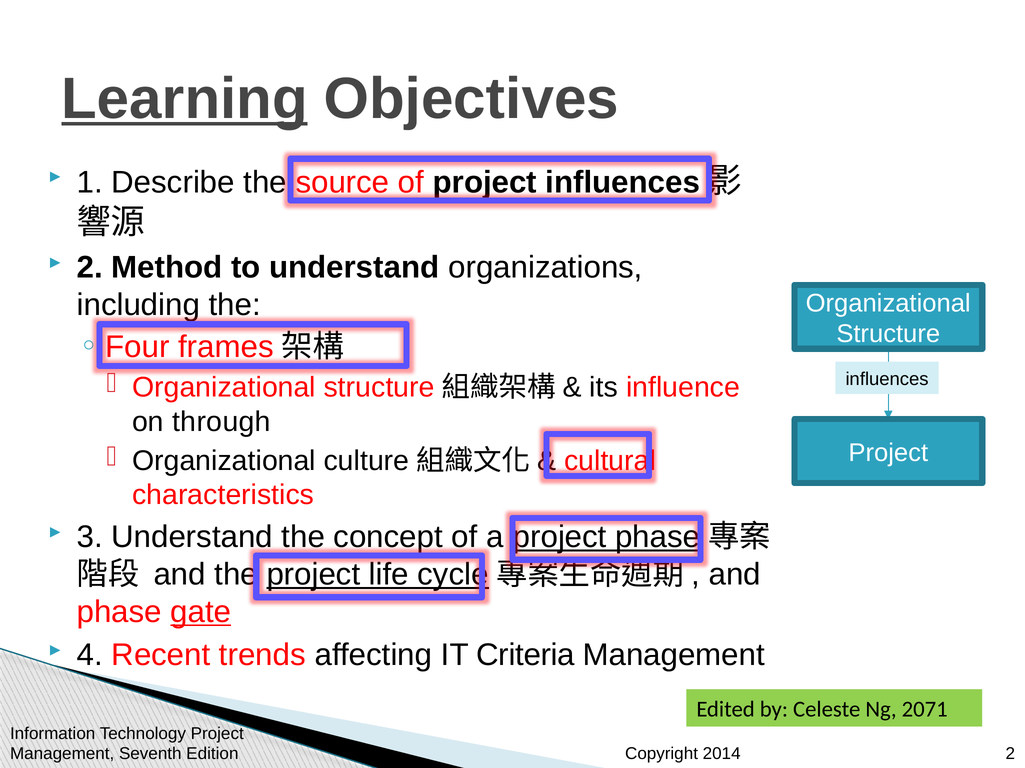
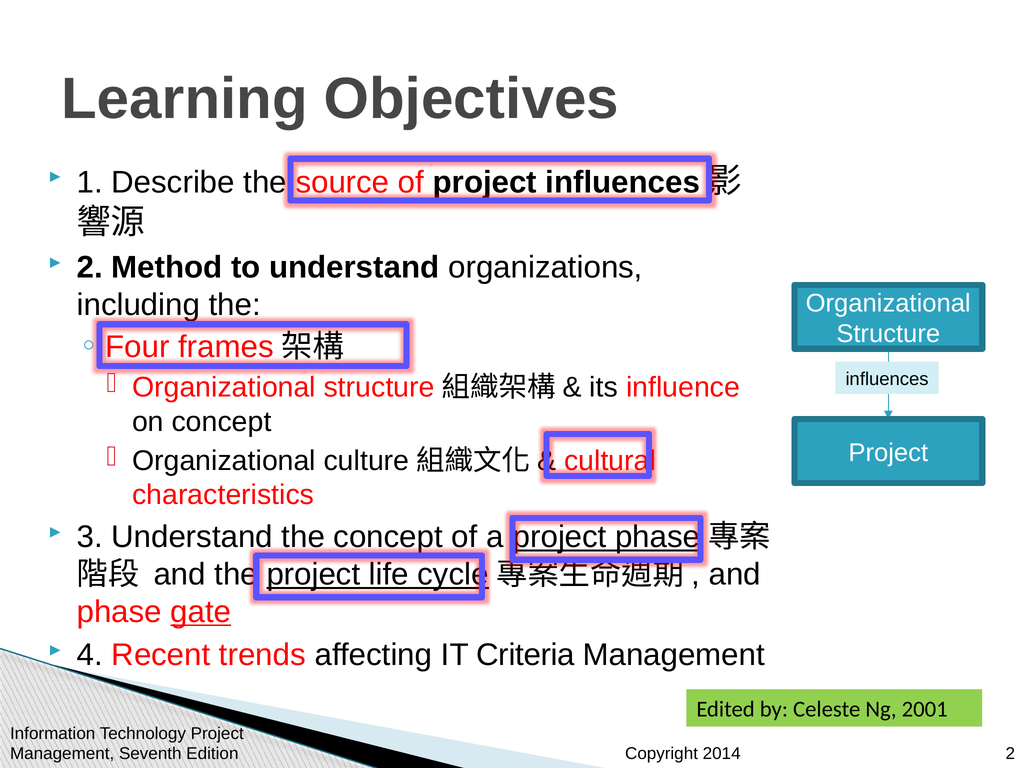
Learning underline: present -> none (184, 99)
on through: through -> concept (222, 422)
2071: 2071 -> 2001 (925, 710)
